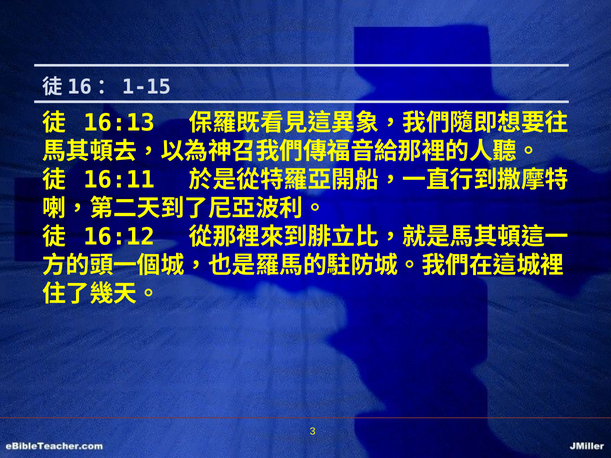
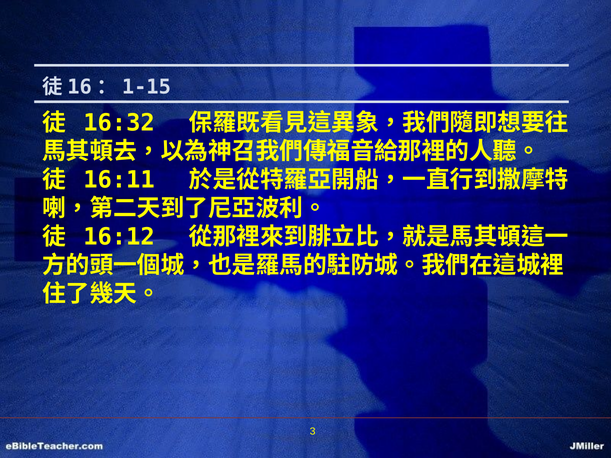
16:13: 16:13 -> 16:32 (119, 123)
